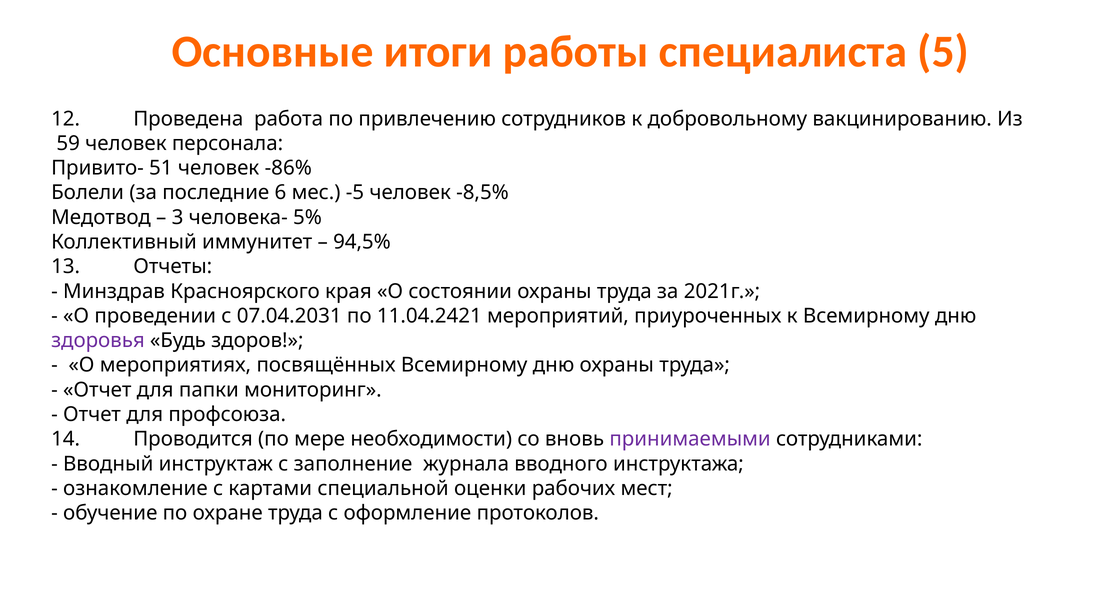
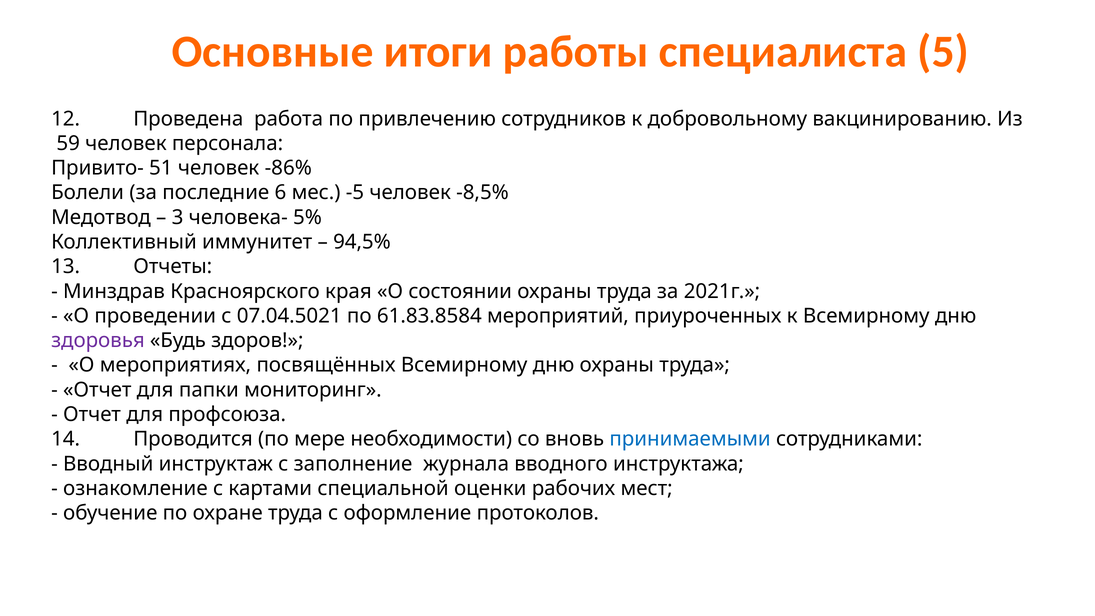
07.04.2031: 07.04.2031 -> 07.04.5021 (289, 316)
11.04.2421: 11.04.2421 -> 61.83.8584 (429, 316)
принимаемыми colour: purple -> blue (690, 439)
